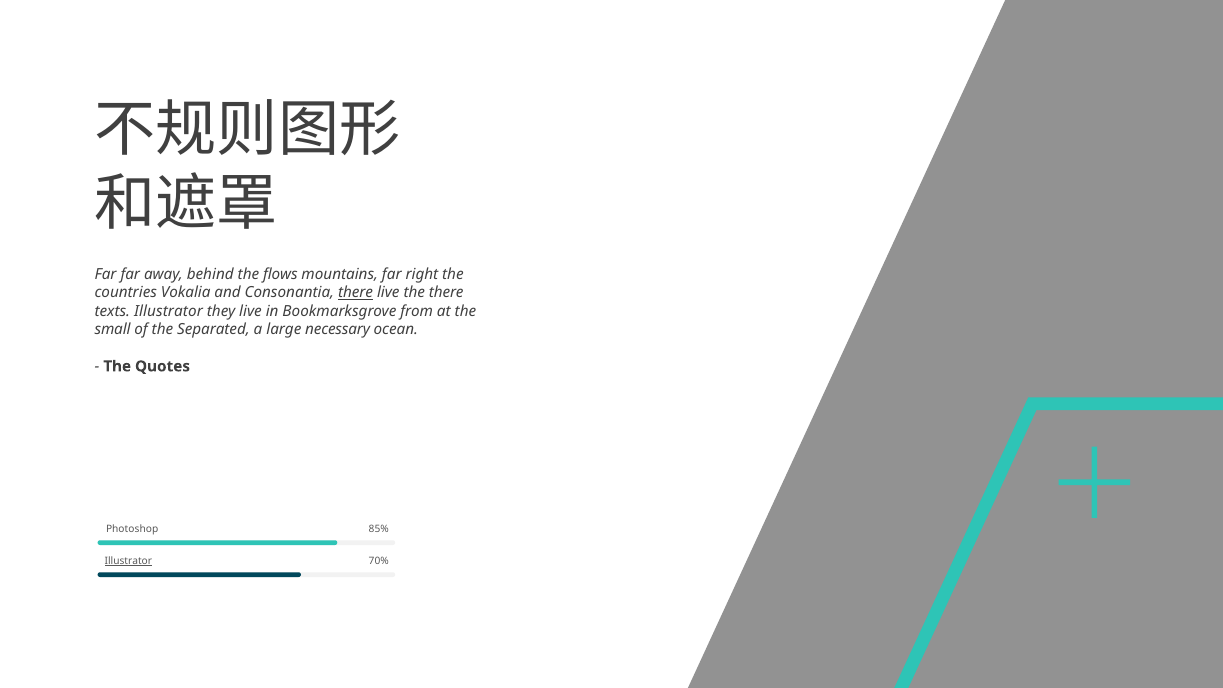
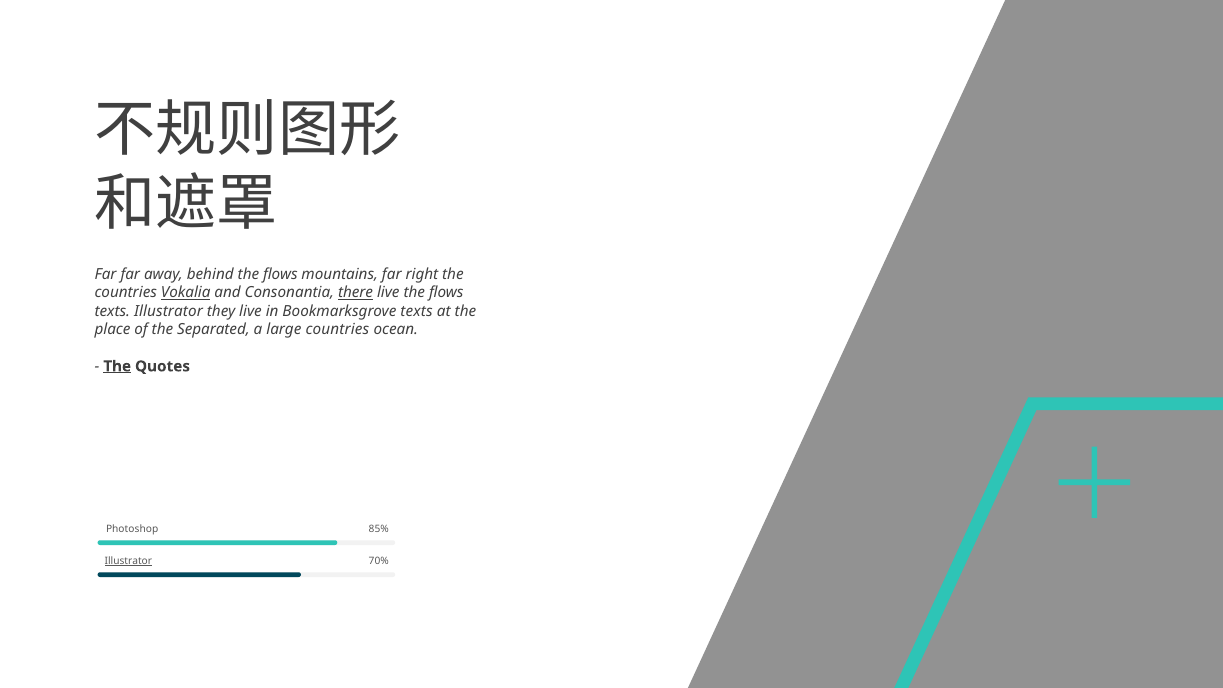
Vokalia underline: none -> present (186, 293)
live the there: there -> flows (446, 293)
Bookmarksgrove from: from -> texts (417, 311)
small: small -> place (112, 330)
large necessary: necessary -> countries (337, 330)
The underline: none -> present (117, 366)
